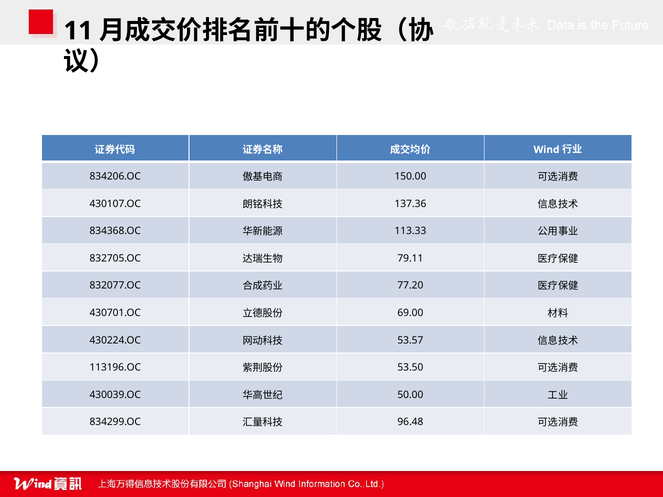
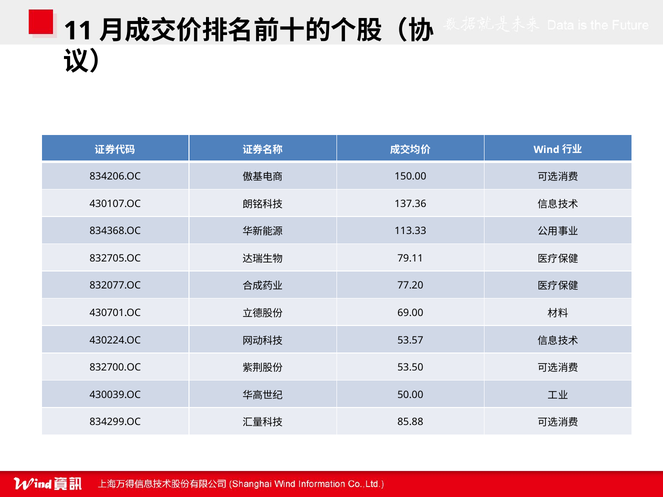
113196.OC: 113196.OC -> 832700.OC (115, 368)
96.48: 96.48 -> 85.88 (410, 422)
